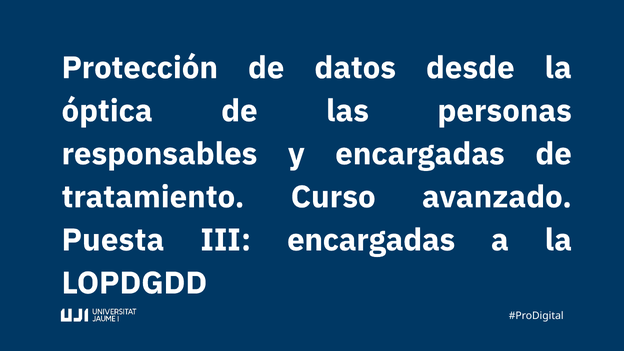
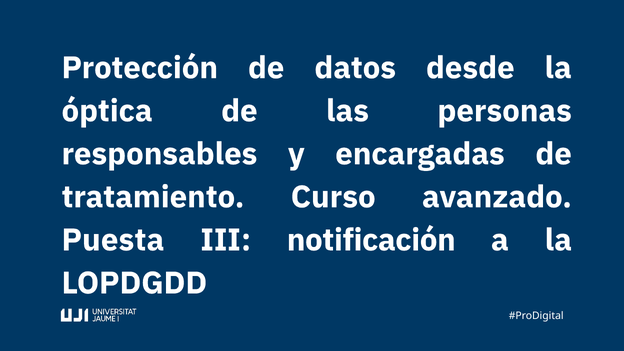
III encargadas: encargadas -> notificación (371, 240)
